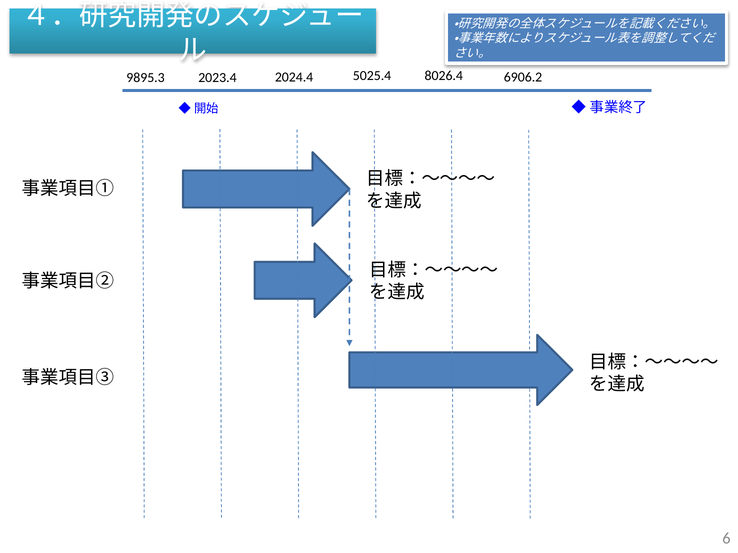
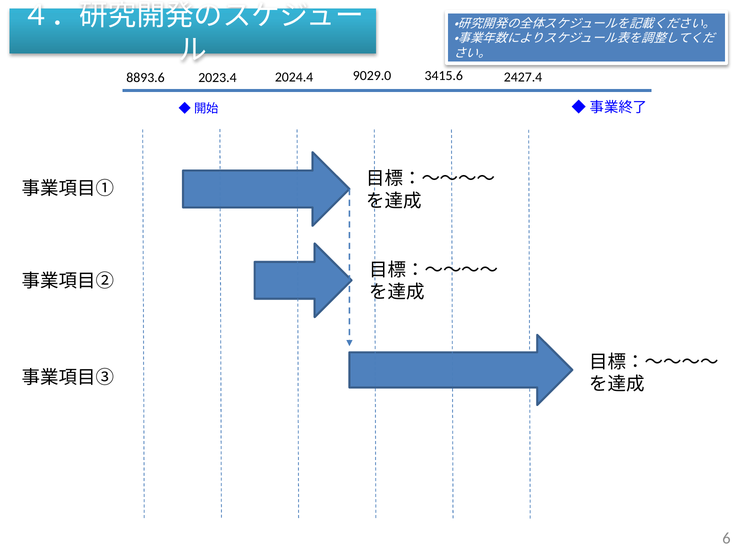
5025.4: 5025.4 -> 9029.0 (372, 76)
6906.2: 6906.2 -> 2427.4 (523, 77)
8026.4: 8026.4 -> 3415.6 (444, 76)
9895.3: 9895.3 -> 8893.6 (146, 78)
